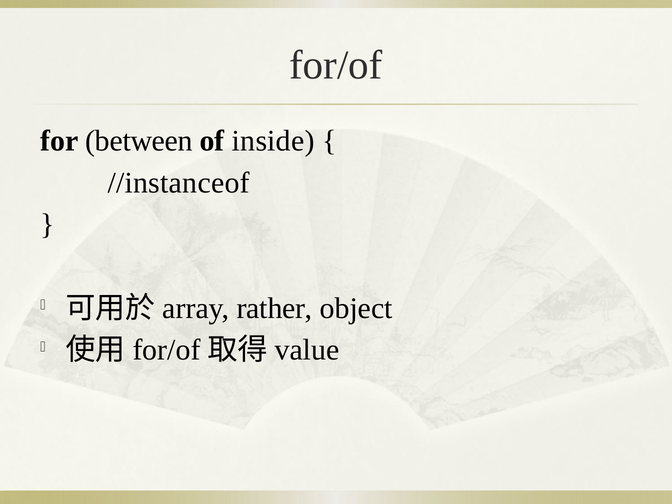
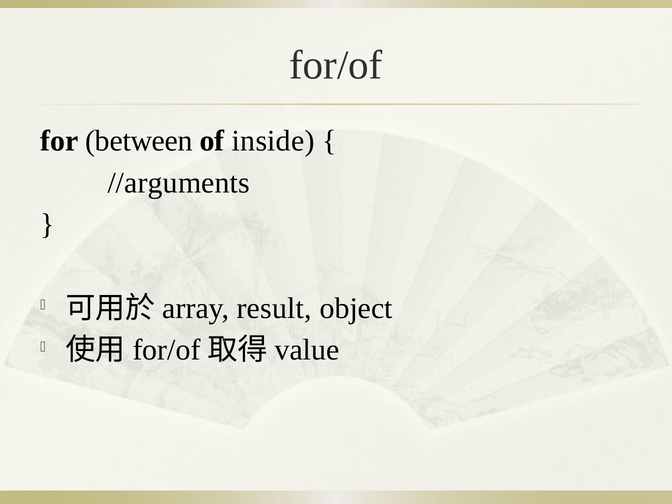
//instanceof: //instanceof -> //arguments (179, 183)
rather: rather -> result (274, 308)
